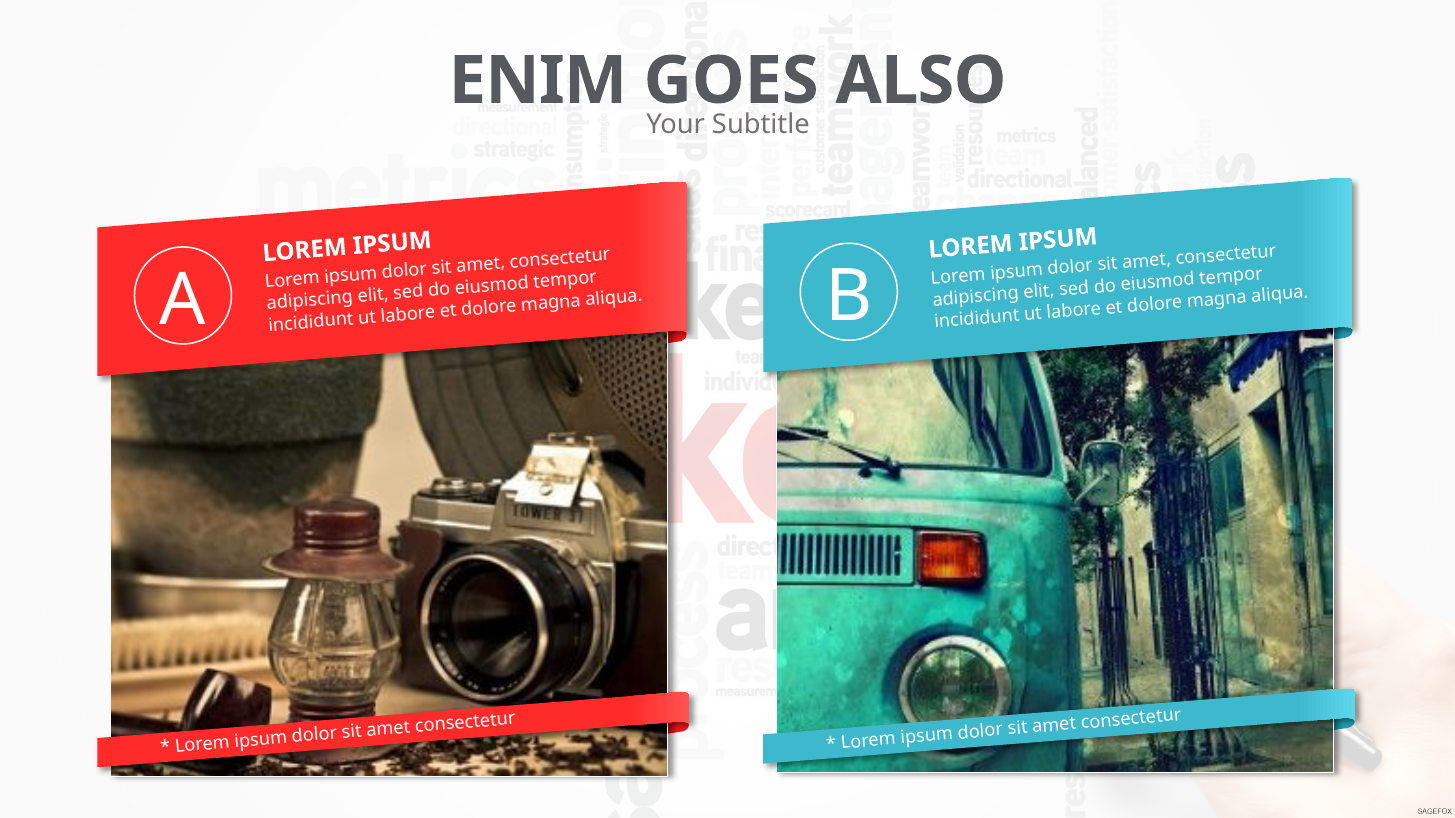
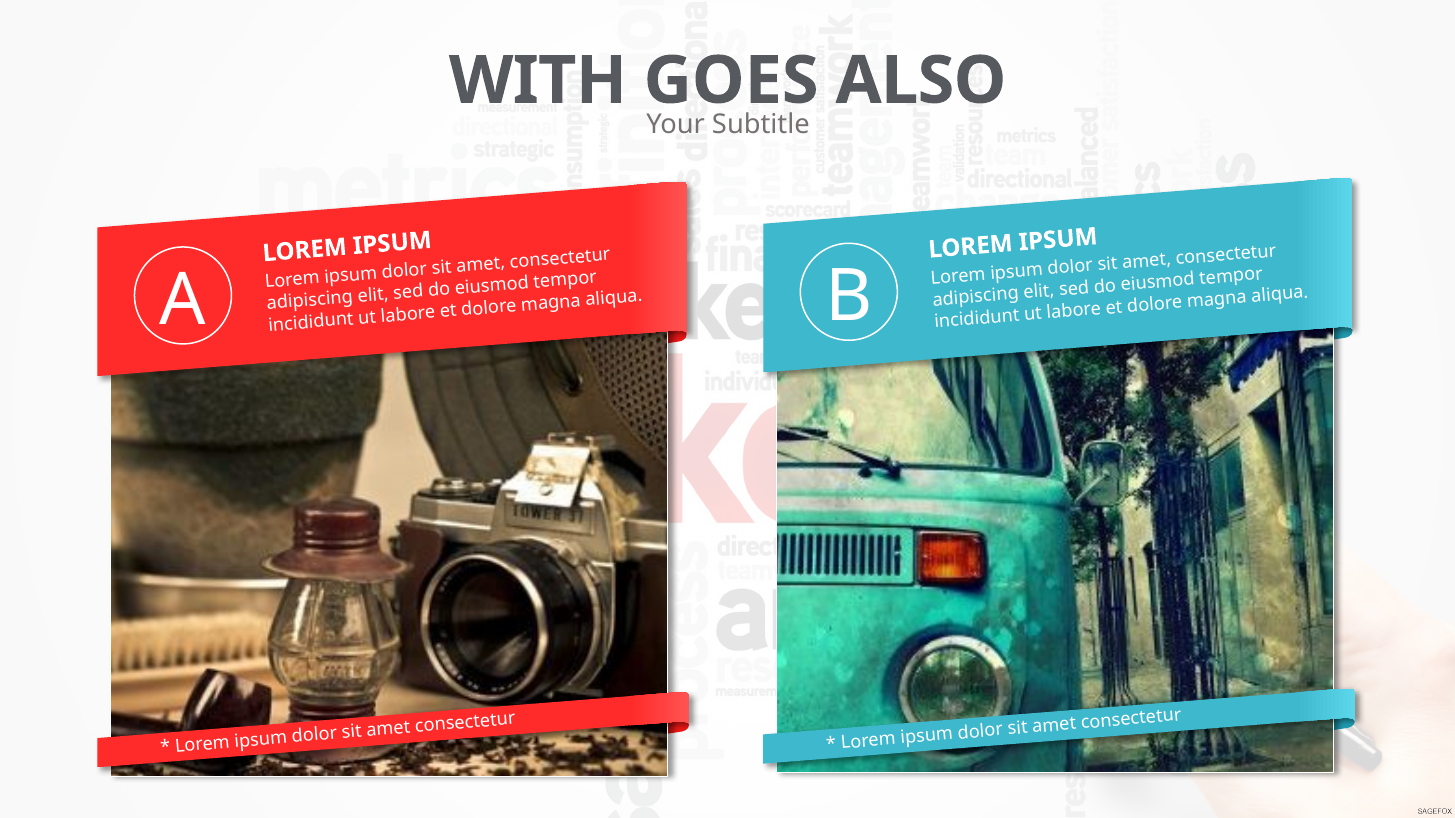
ENIM: ENIM -> WITH (538, 81)
